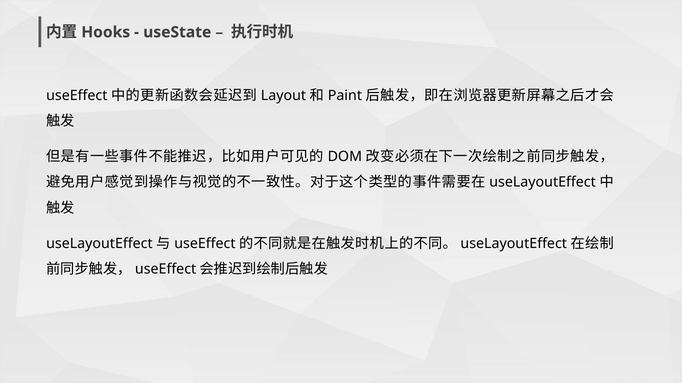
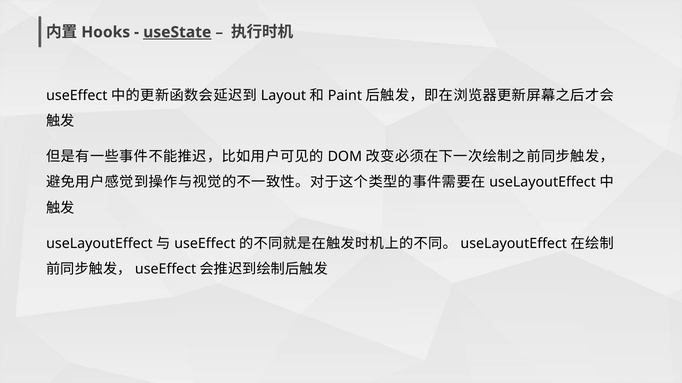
useState underline: none -> present (177, 32)
